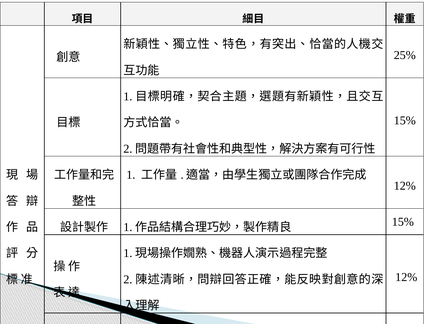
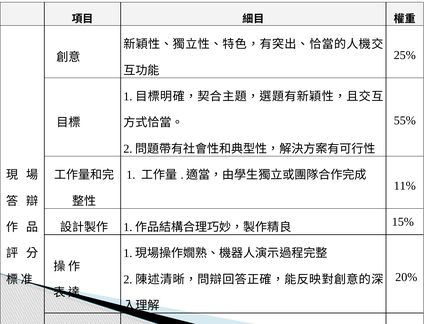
15%: 15% -> 55% (405, 120)
12%: 12% -> 11% (405, 186)
12%: 12% -> 20% (406, 277)
